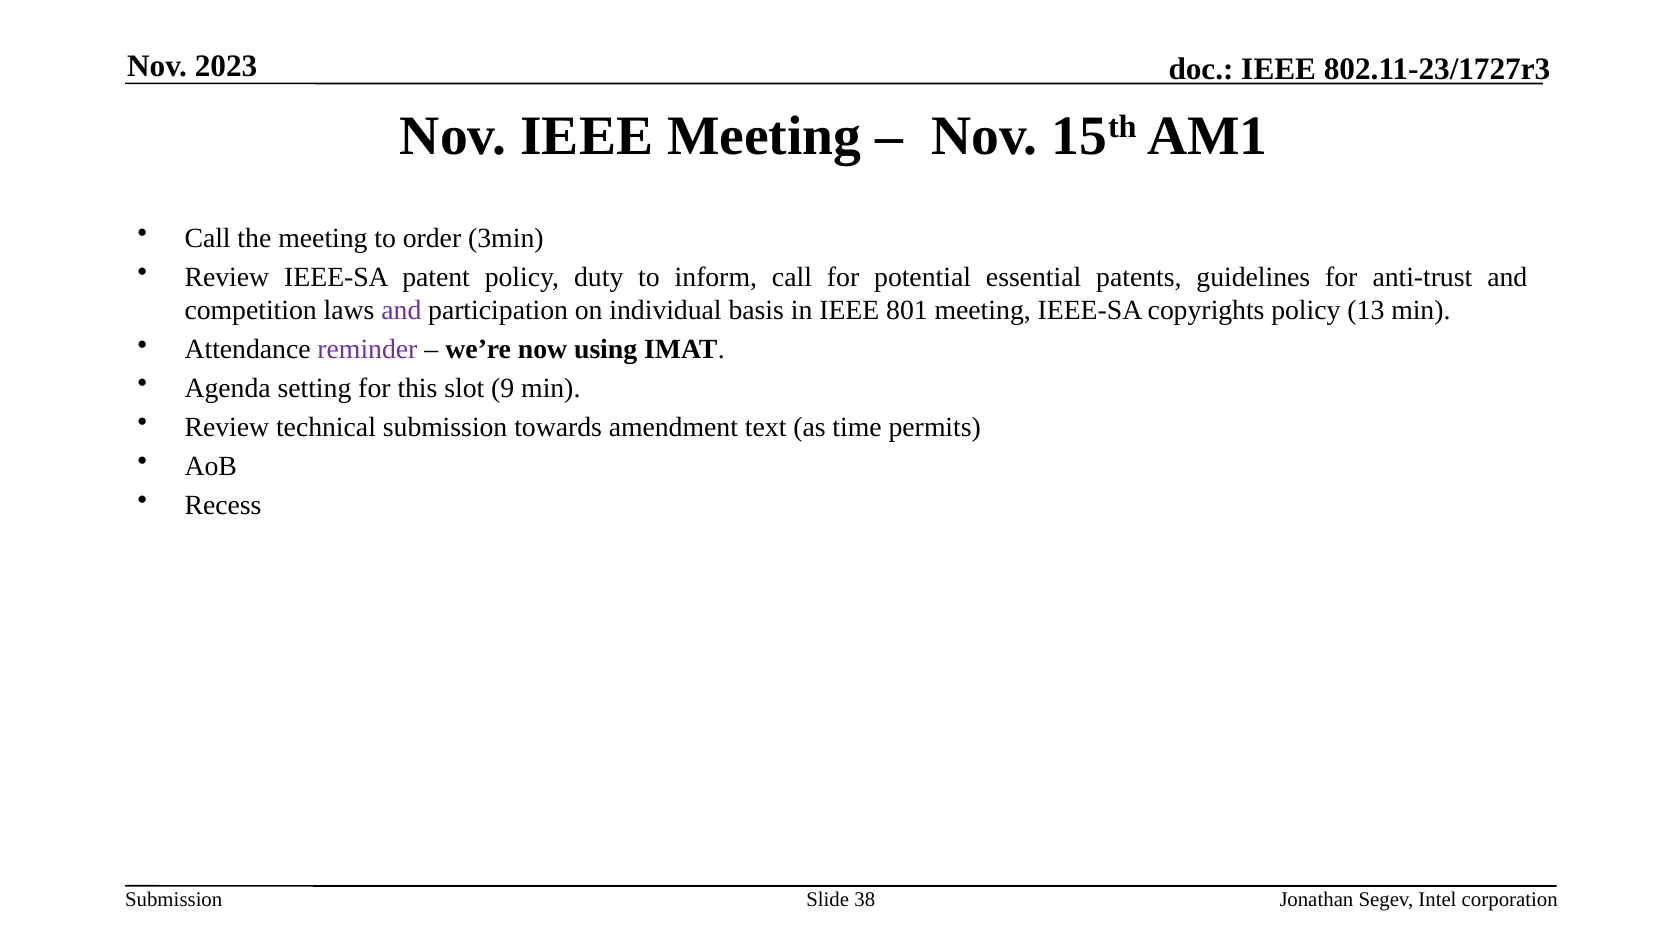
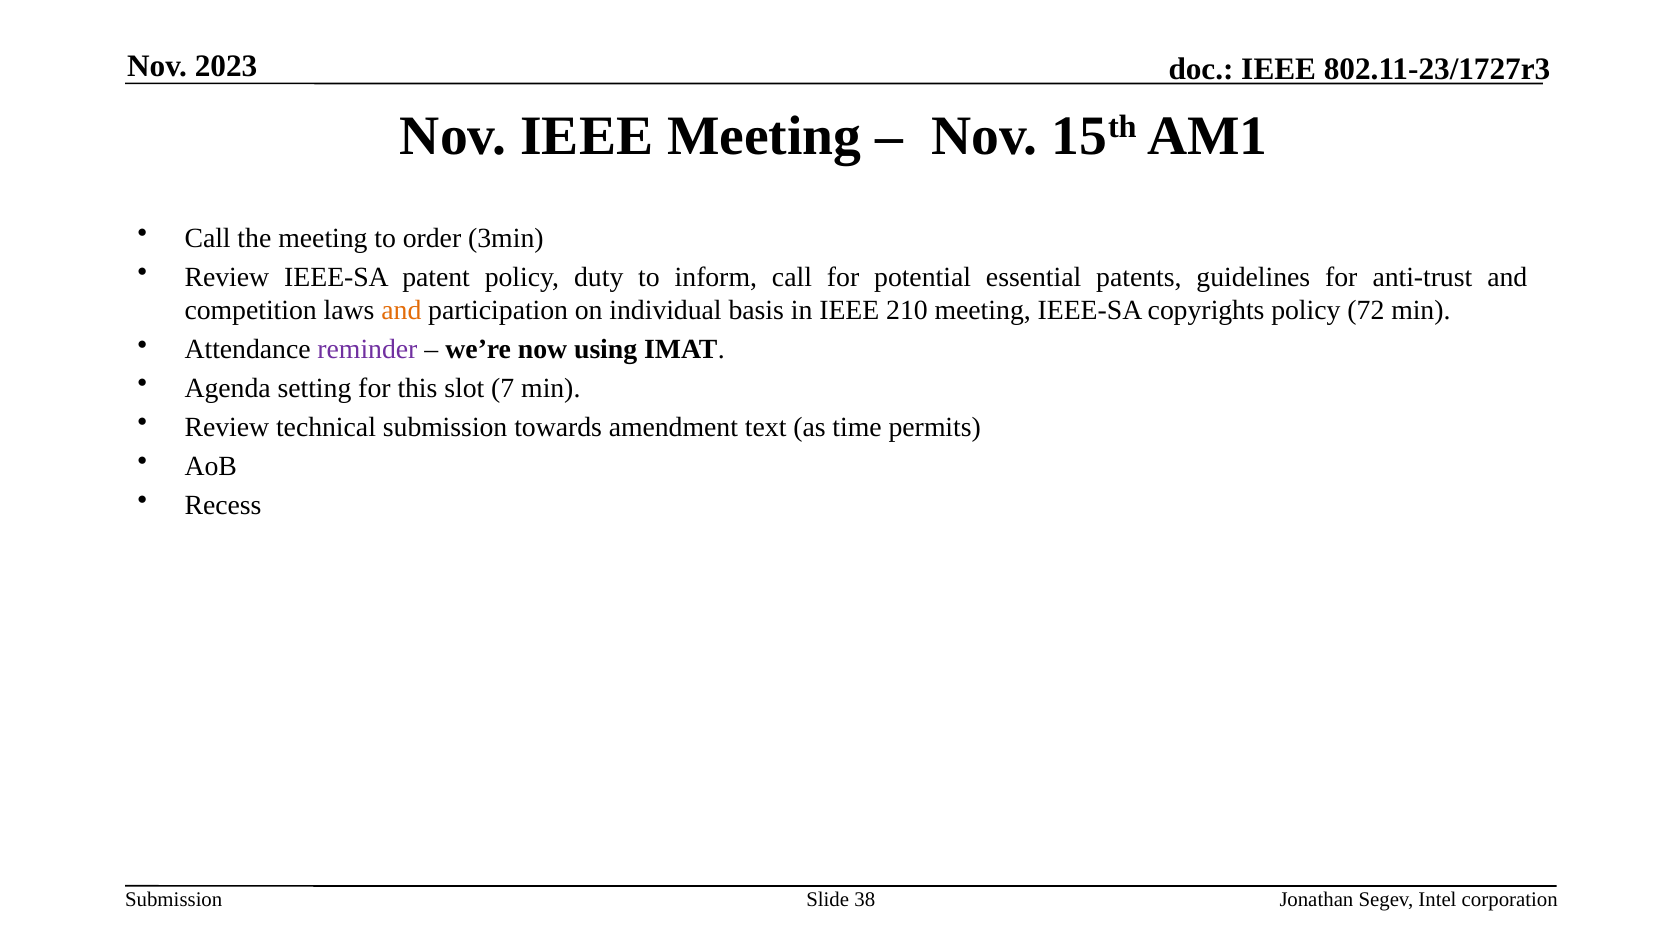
and colour: purple -> orange (401, 311)
801: 801 -> 210 (907, 311)
13: 13 -> 72 (1366, 311)
9: 9 -> 7 (503, 388)
